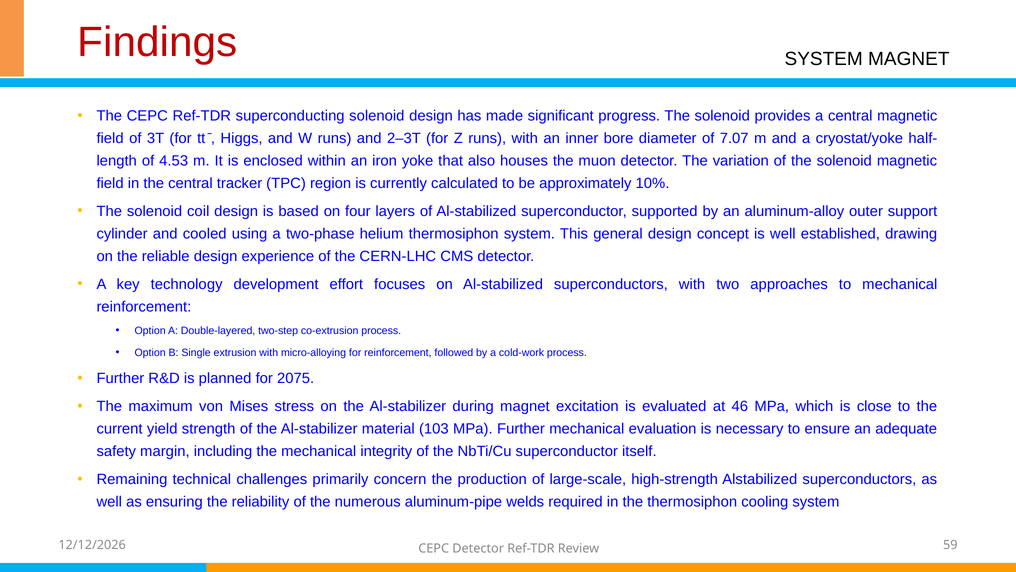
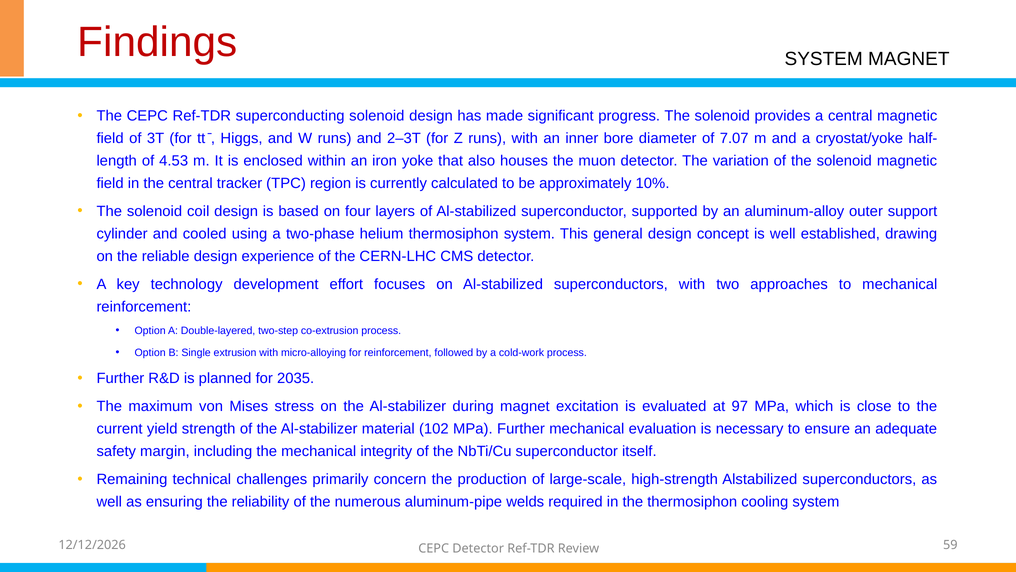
2075: 2075 -> 2035 (296, 378)
46: 46 -> 97 (740, 406)
103: 103 -> 102 (434, 429)
